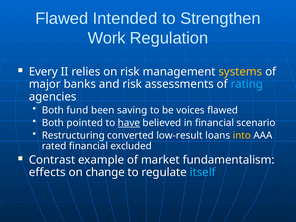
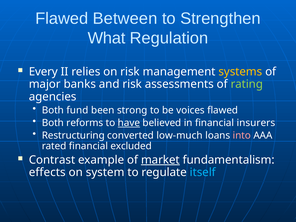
Intended: Intended -> Between (125, 18)
Work: Work -> What (107, 38)
rating colour: light blue -> light green (247, 84)
saving: saving -> strong (132, 110)
pointed: pointed -> reforms (85, 123)
scenario: scenario -> insurers (256, 123)
low-result: low-result -> low-much (180, 135)
into colour: yellow -> pink (242, 135)
market underline: none -> present (160, 160)
change: change -> system (105, 172)
